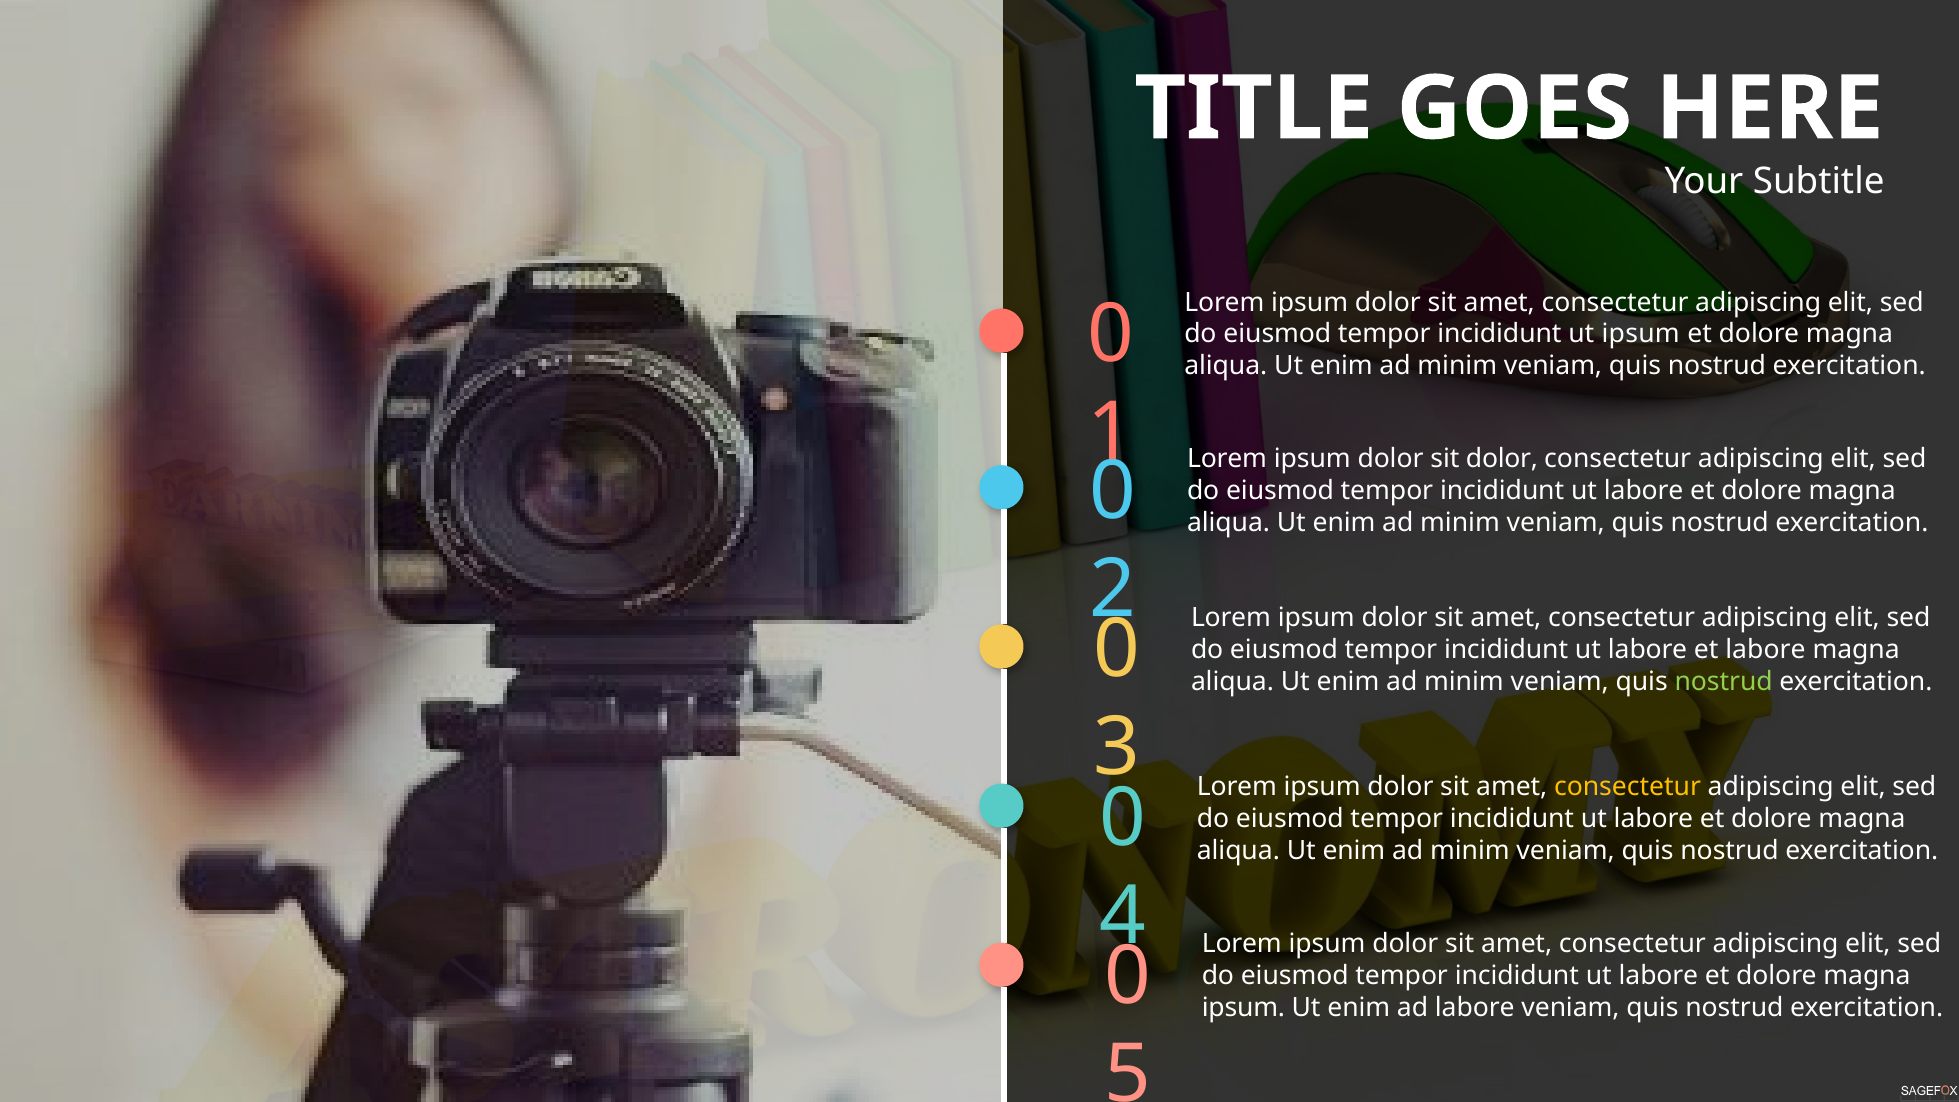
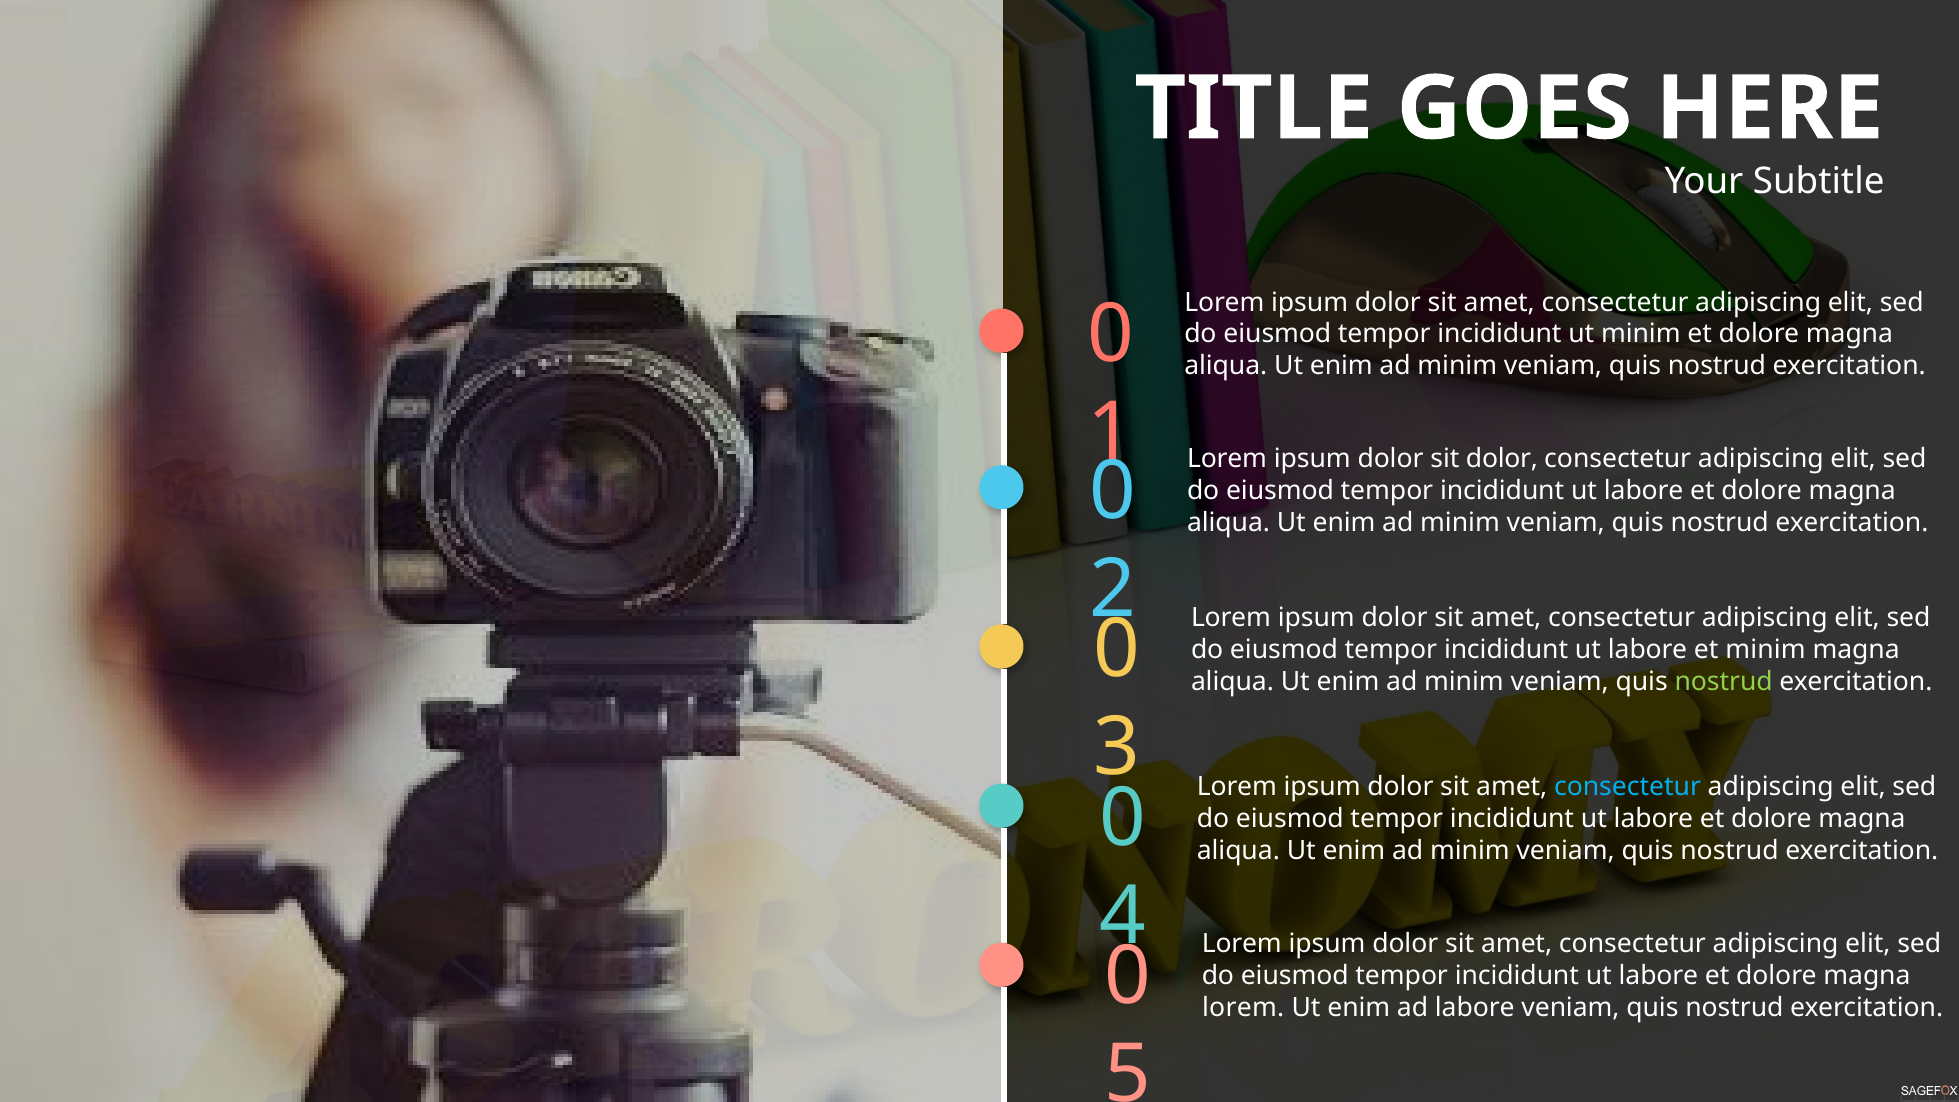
ut ipsum: ipsum -> minim (1641, 334)
et labore: labore -> minim (1765, 649)
consectetur colour: yellow -> light blue (1628, 786)
ipsum: ipsum -> lorem (1243, 1008)
